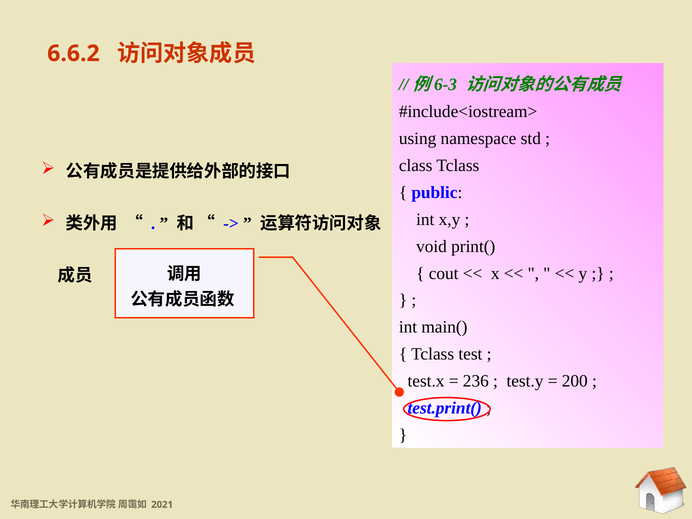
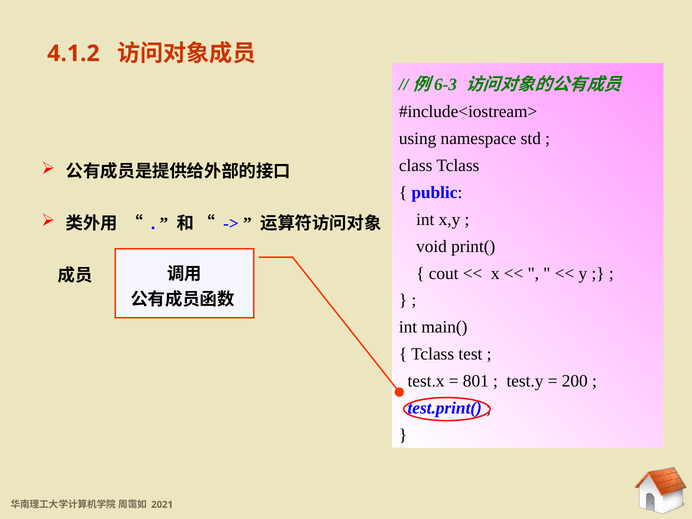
6.6.2: 6.6.2 -> 4.1.2 (73, 53)
236: 236 -> 801 (476, 381)
